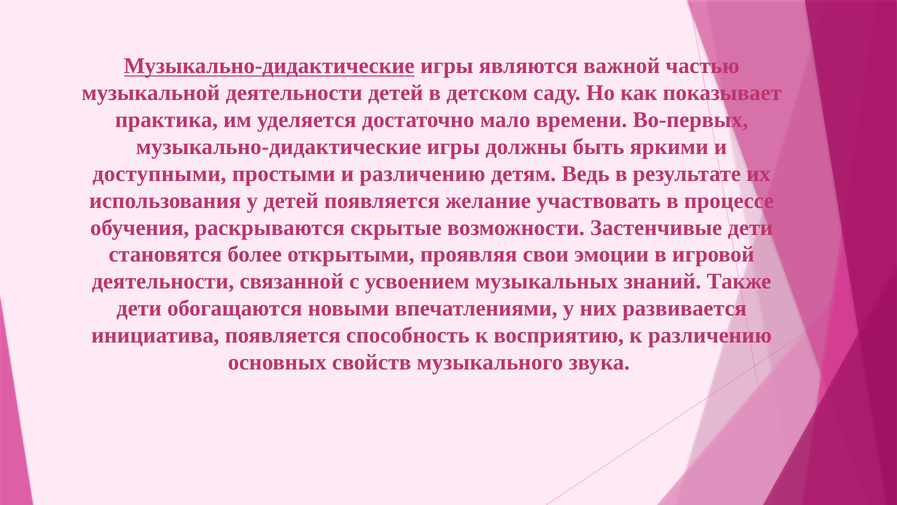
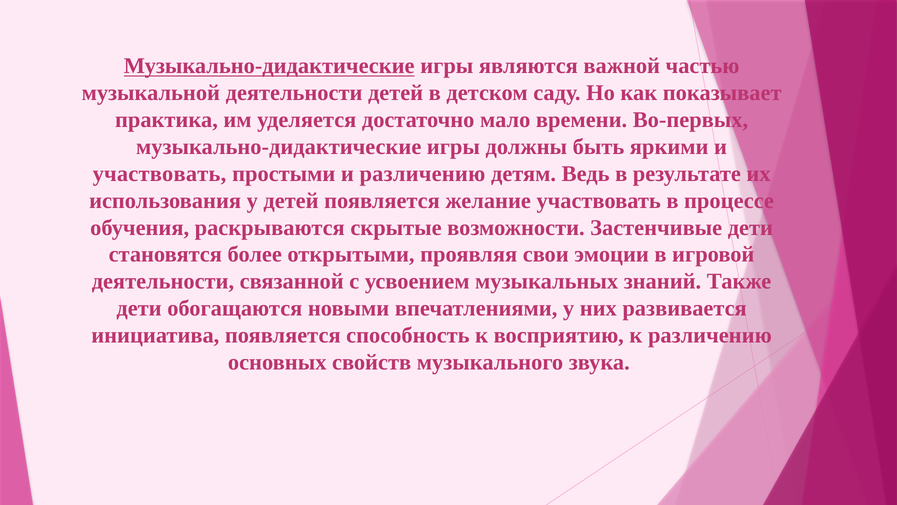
доступными: доступными -> участвовать (159, 174)
